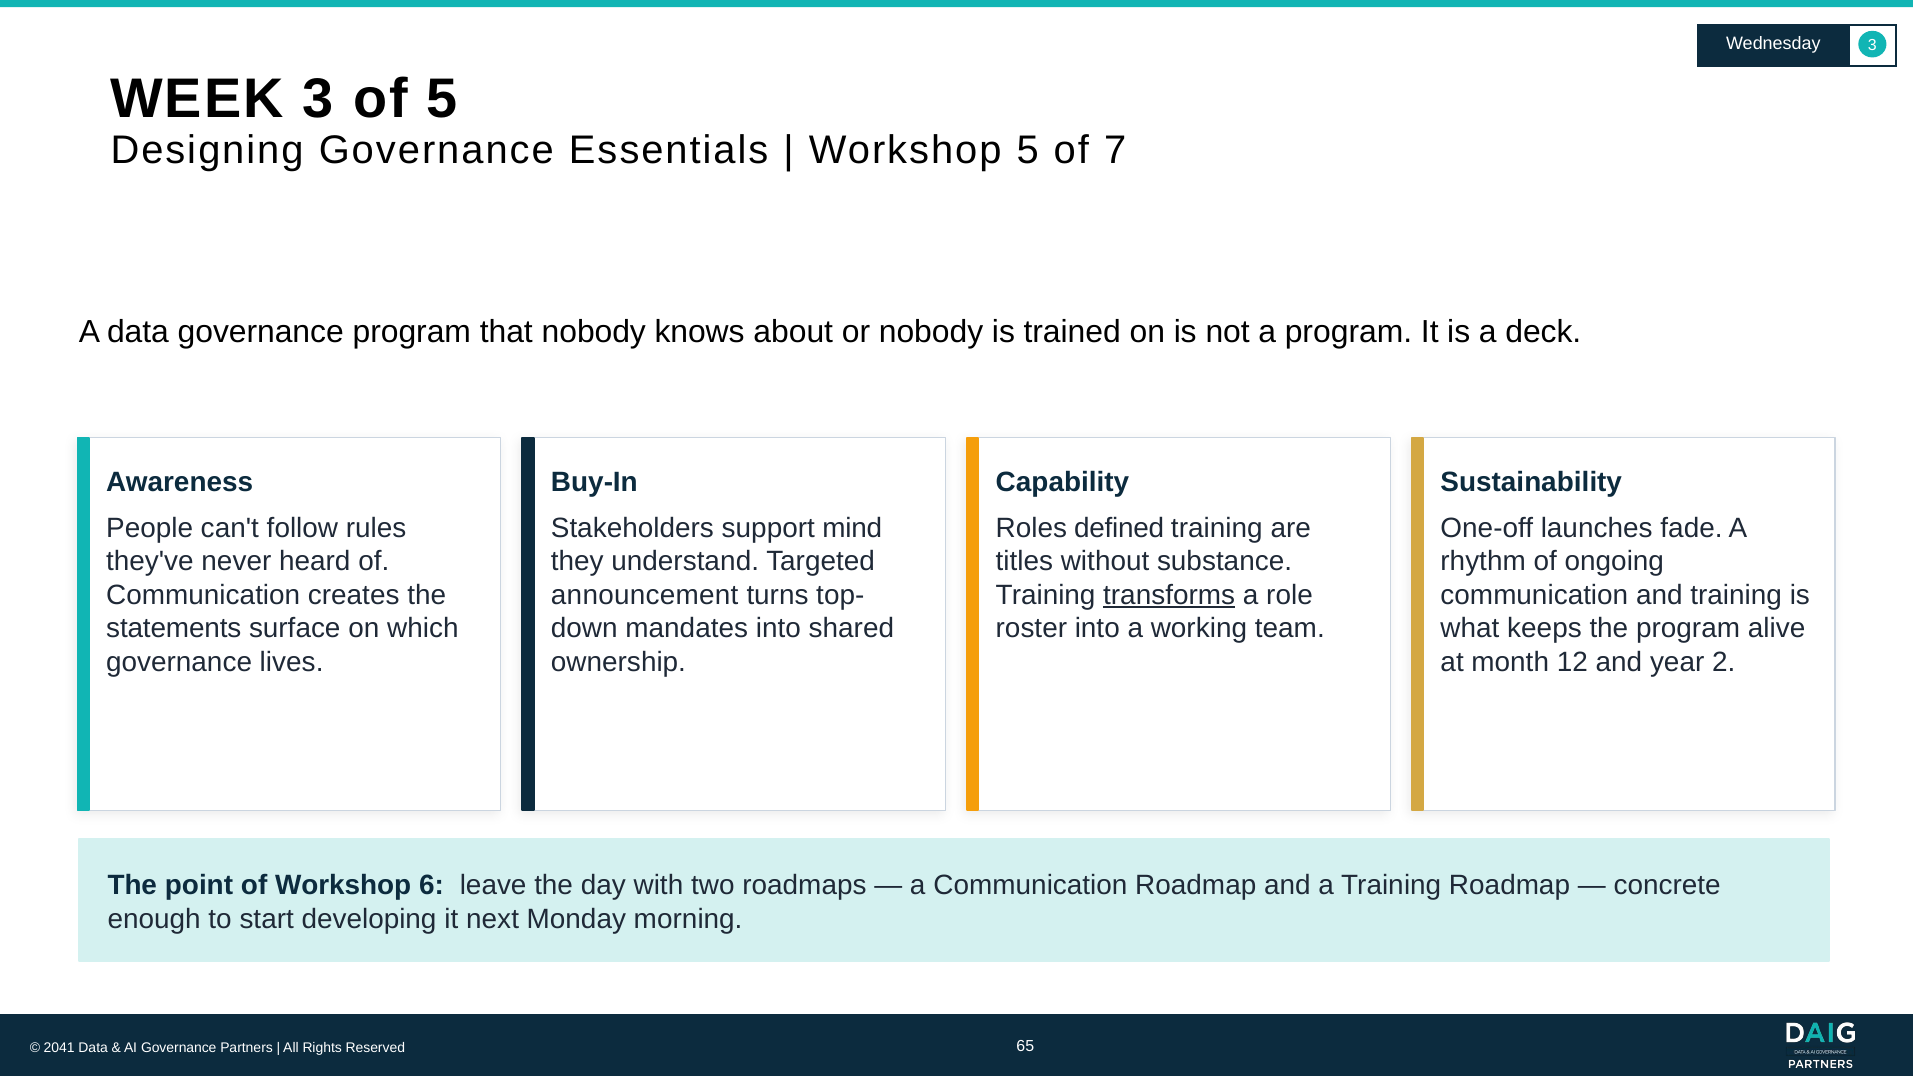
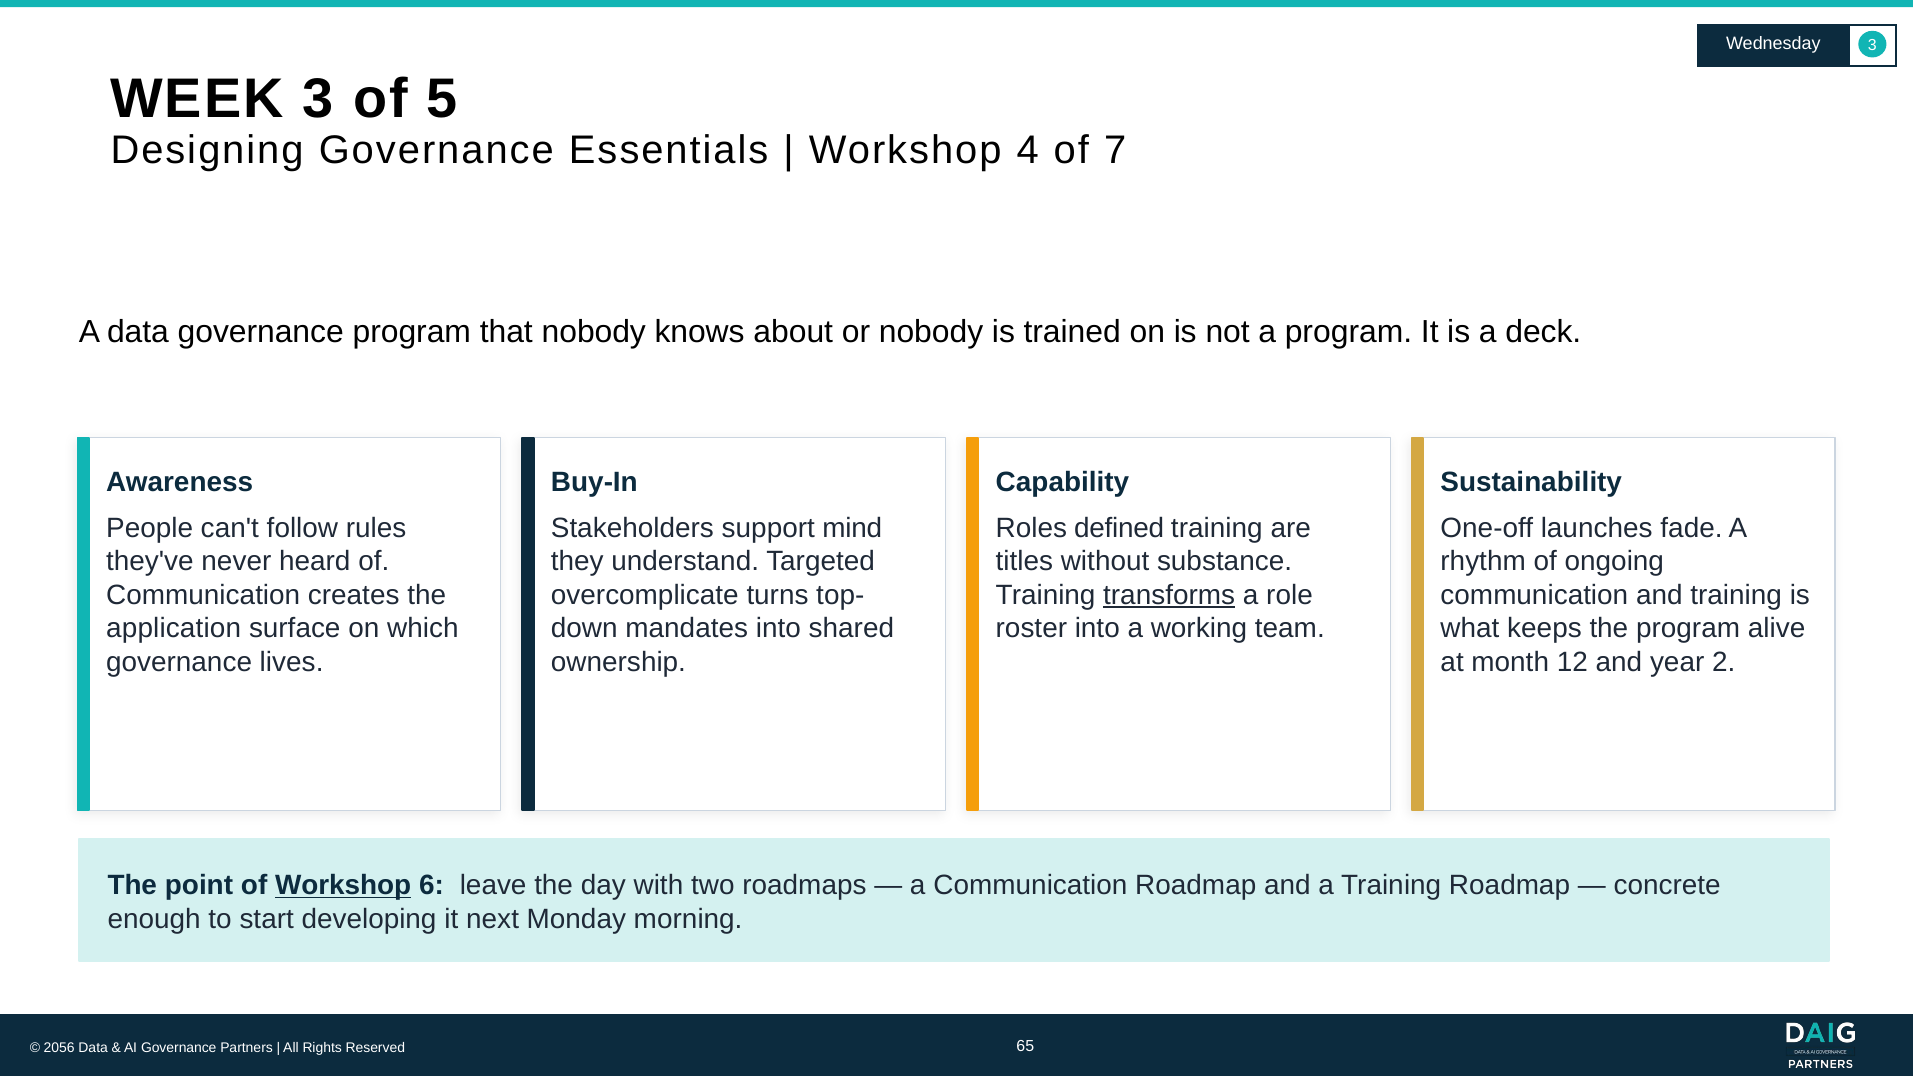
Workshop 5: 5 -> 4 (1028, 151)
announcement: announcement -> overcomplicate (645, 595)
statements: statements -> application (174, 629)
Workshop underline: none -> present (343, 885)
2041: 2041 -> 2056 (59, 1048)
